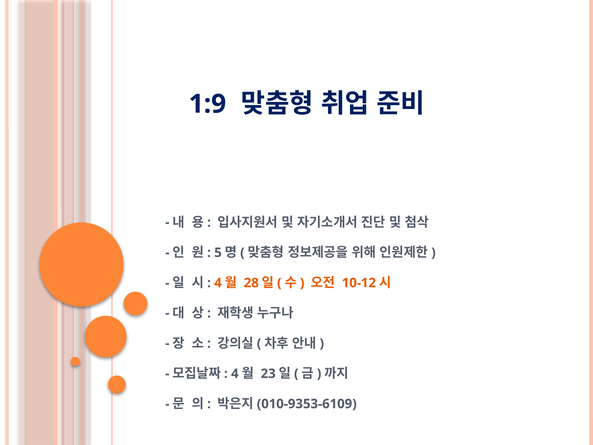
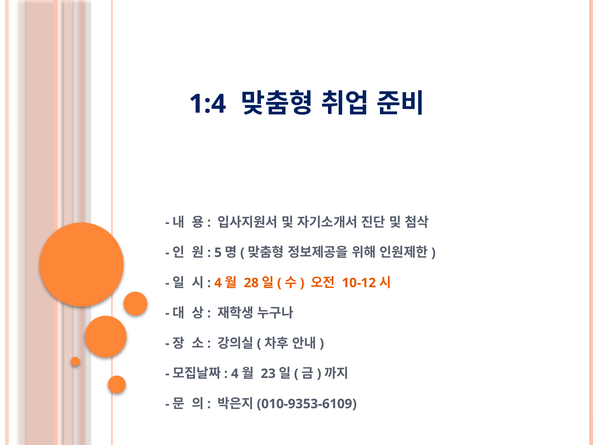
1:9: 1:9 -> 1:4 (207, 104)
